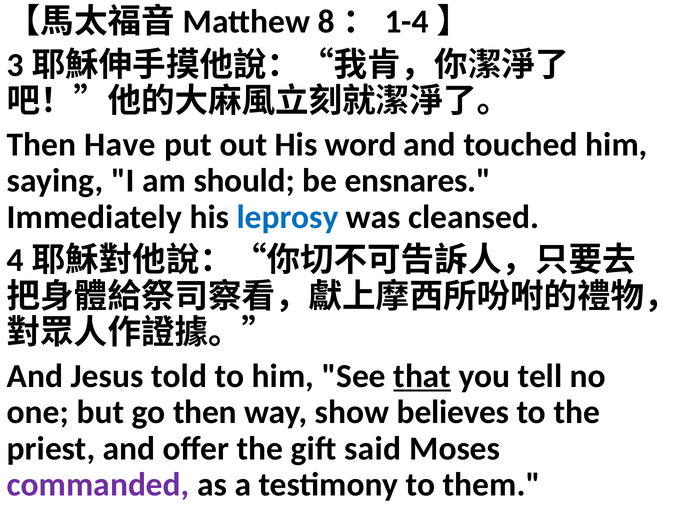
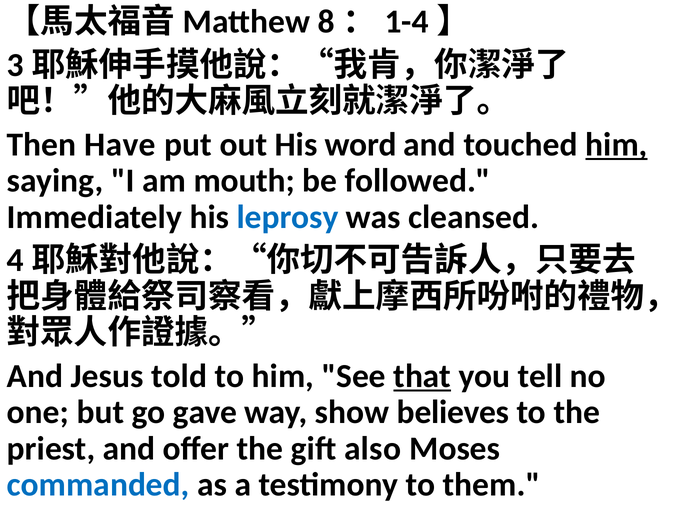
him underline: none -> present (616, 145)
should: should -> mouth (244, 181)
ensnares: ensnares -> followed (418, 181)
go then: then -> gave (205, 413)
said: said -> also (373, 449)
commanded colour: purple -> blue (98, 485)
